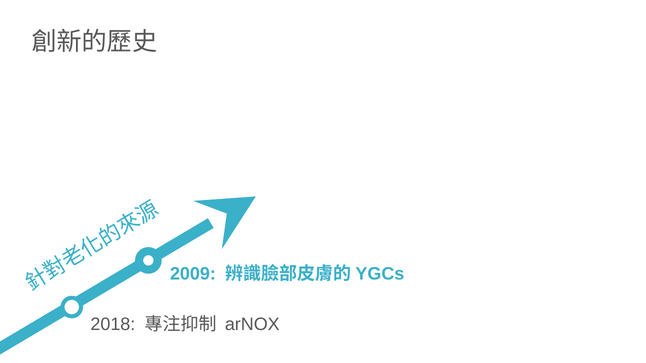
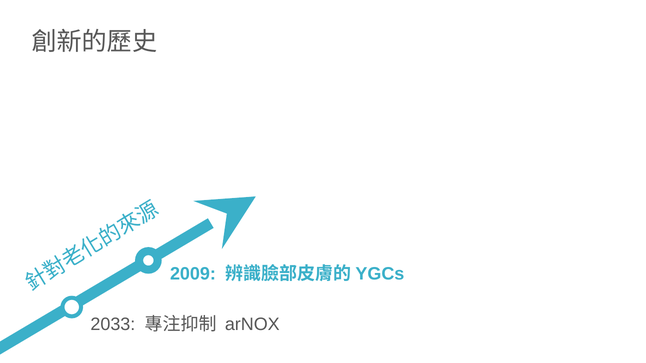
2018: 2018 -> 2033 (113, 325)
